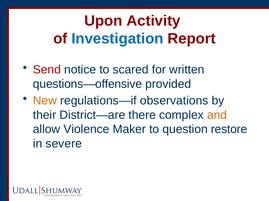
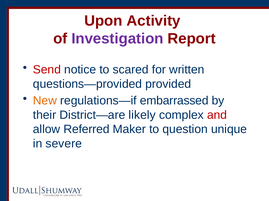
Investigation colour: blue -> purple (117, 39)
questions—offensive: questions—offensive -> questions—provided (87, 84)
observations: observations -> embarrassed (174, 101)
there: there -> likely (142, 115)
and colour: orange -> red (217, 115)
Violence: Violence -> Referred (86, 130)
restore: restore -> unique (229, 130)
